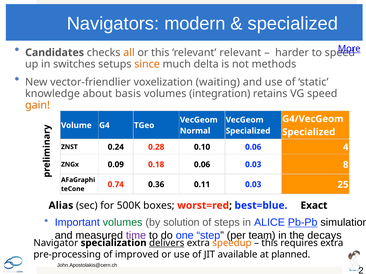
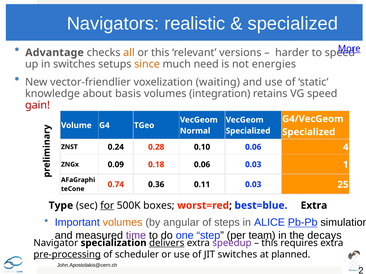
modern: modern -> realistic (195, 24)
Candidates: Candidates -> Advantage (55, 53)
relevant relevant: relevant -> versions (240, 53)
delta: delta -> need (206, 64)
methods: methods -> energies (274, 64)
gain colour: orange -> red (37, 105)
0.03 8: 8 -> 1 (346, 165)
Alias: Alias -> Type (61, 206)
for underline: none -> present (107, 206)
best=blue Exact: Exact -> Extra (314, 206)
volumes colour: green -> orange (123, 223)
solution: solution -> angular (181, 223)
speedup colour: orange -> purple (232, 243)
pre-processing underline: none -> present (67, 255)
improved: improved -> scheduler (137, 255)
JIT available: available -> switches (237, 255)
